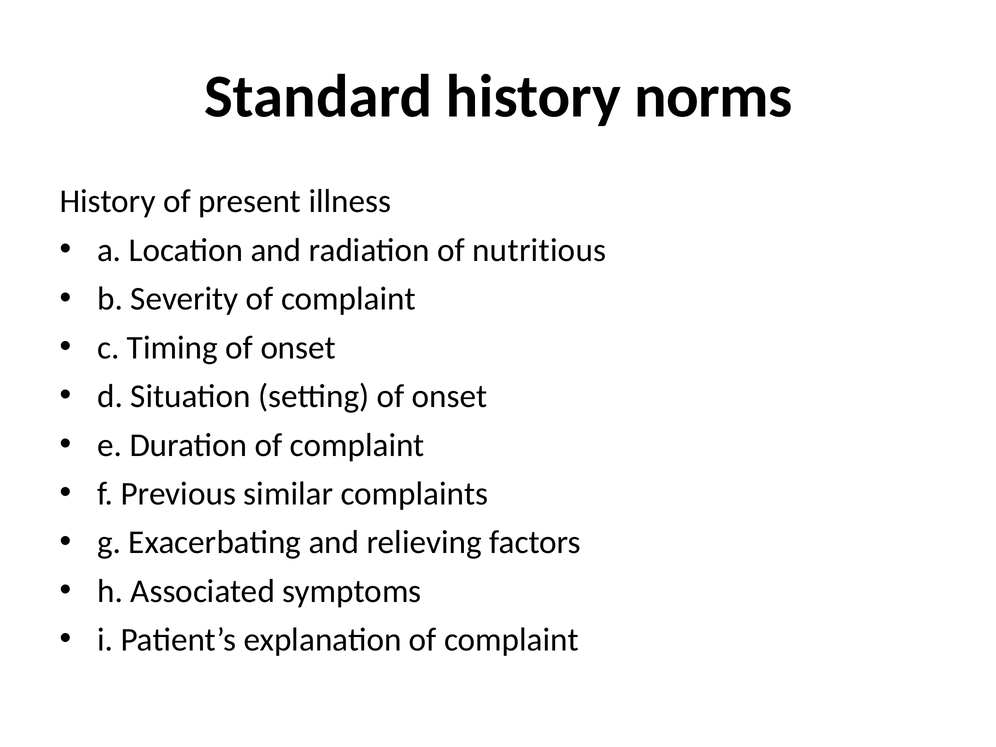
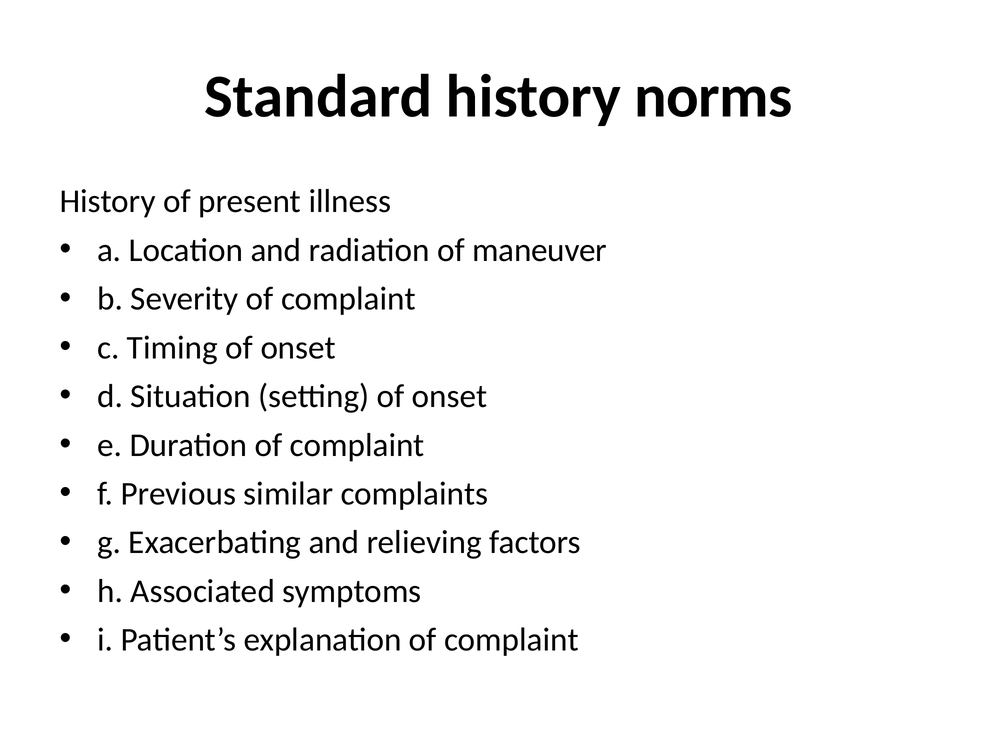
nutritious: nutritious -> maneuver (540, 250)
